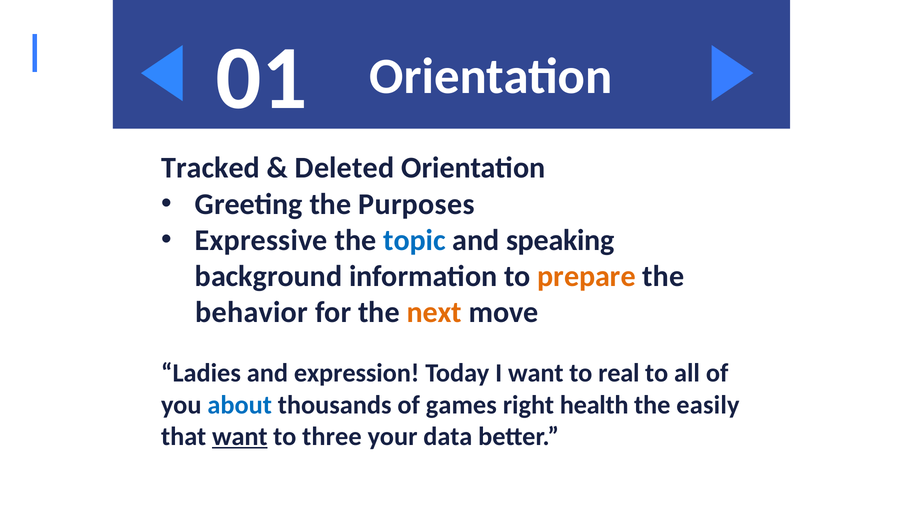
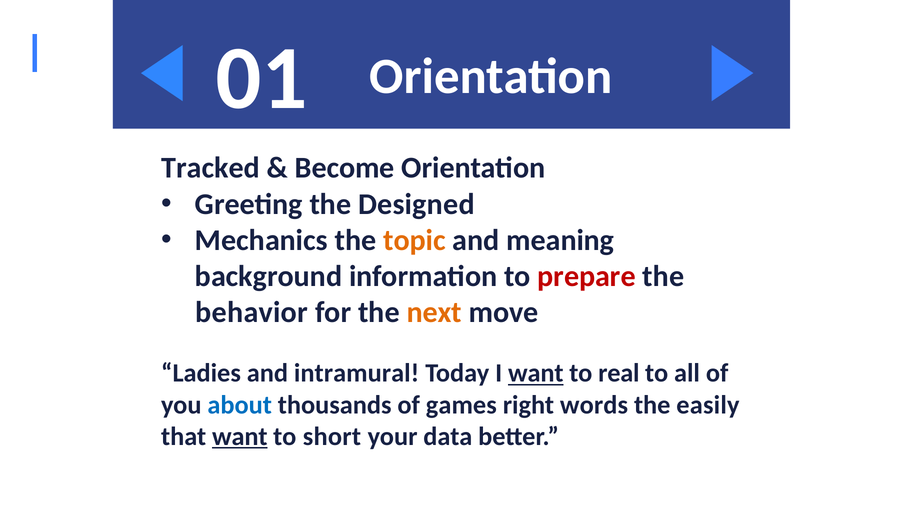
Deleted: Deleted -> Become (345, 168)
Purposes: Purposes -> Designed (416, 204)
Expressive: Expressive -> Mechanics (261, 240)
topic colour: blue -> orange (414, 240)
speaking: speaking -> meaning (560, 240)
prepare colour: orange -> red (587, 276)
expression: expression -> intramural (357, 373)
want underline: none -> present (536, 373)
health: health -> words (594, 405)
three: three -> short (332, 436)
